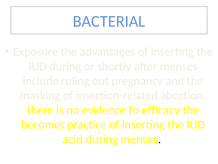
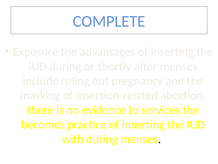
BACTERIAL: BACTERIAL -> COMPLETE (109, 21)
efficacy: efficacy -> services (161, 110)
acid: acid -> with (73, 139)
